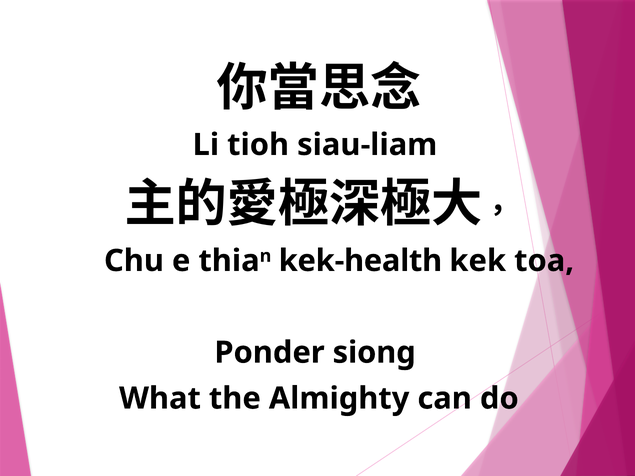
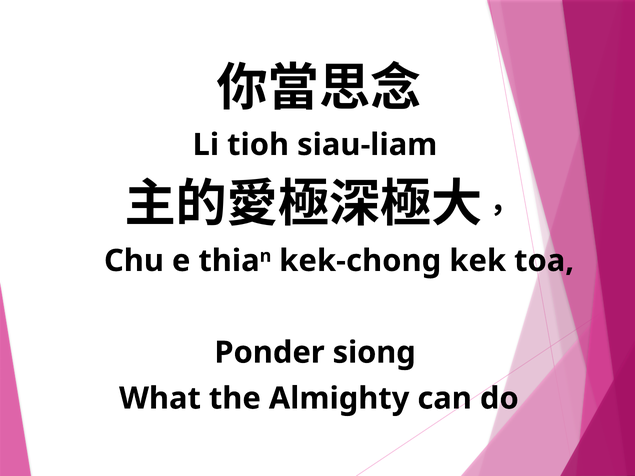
kek-health: kek-health -> kek-chong (360, 261)
